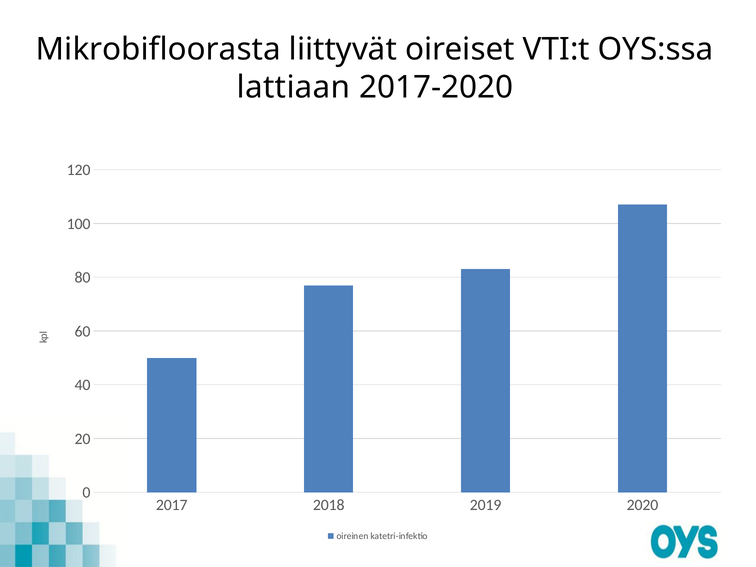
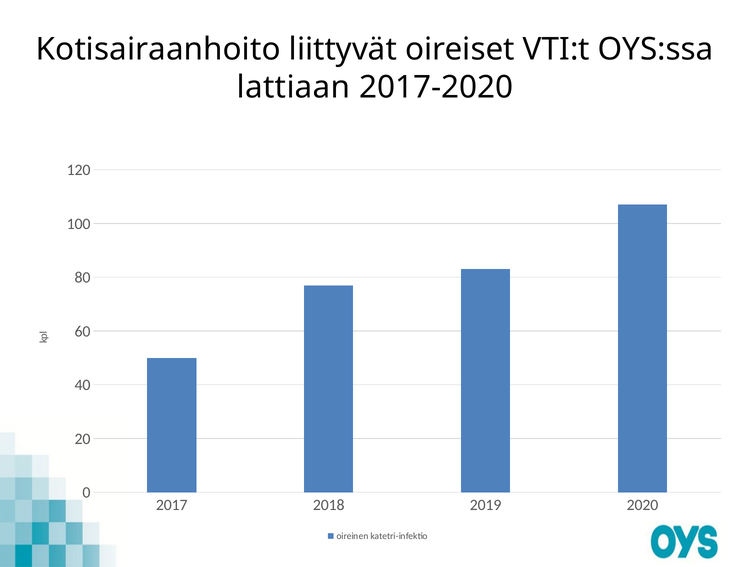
Mikrobifloorasta: Mikrobifloorasta -> Kotisairaanhoito (158, 49)
